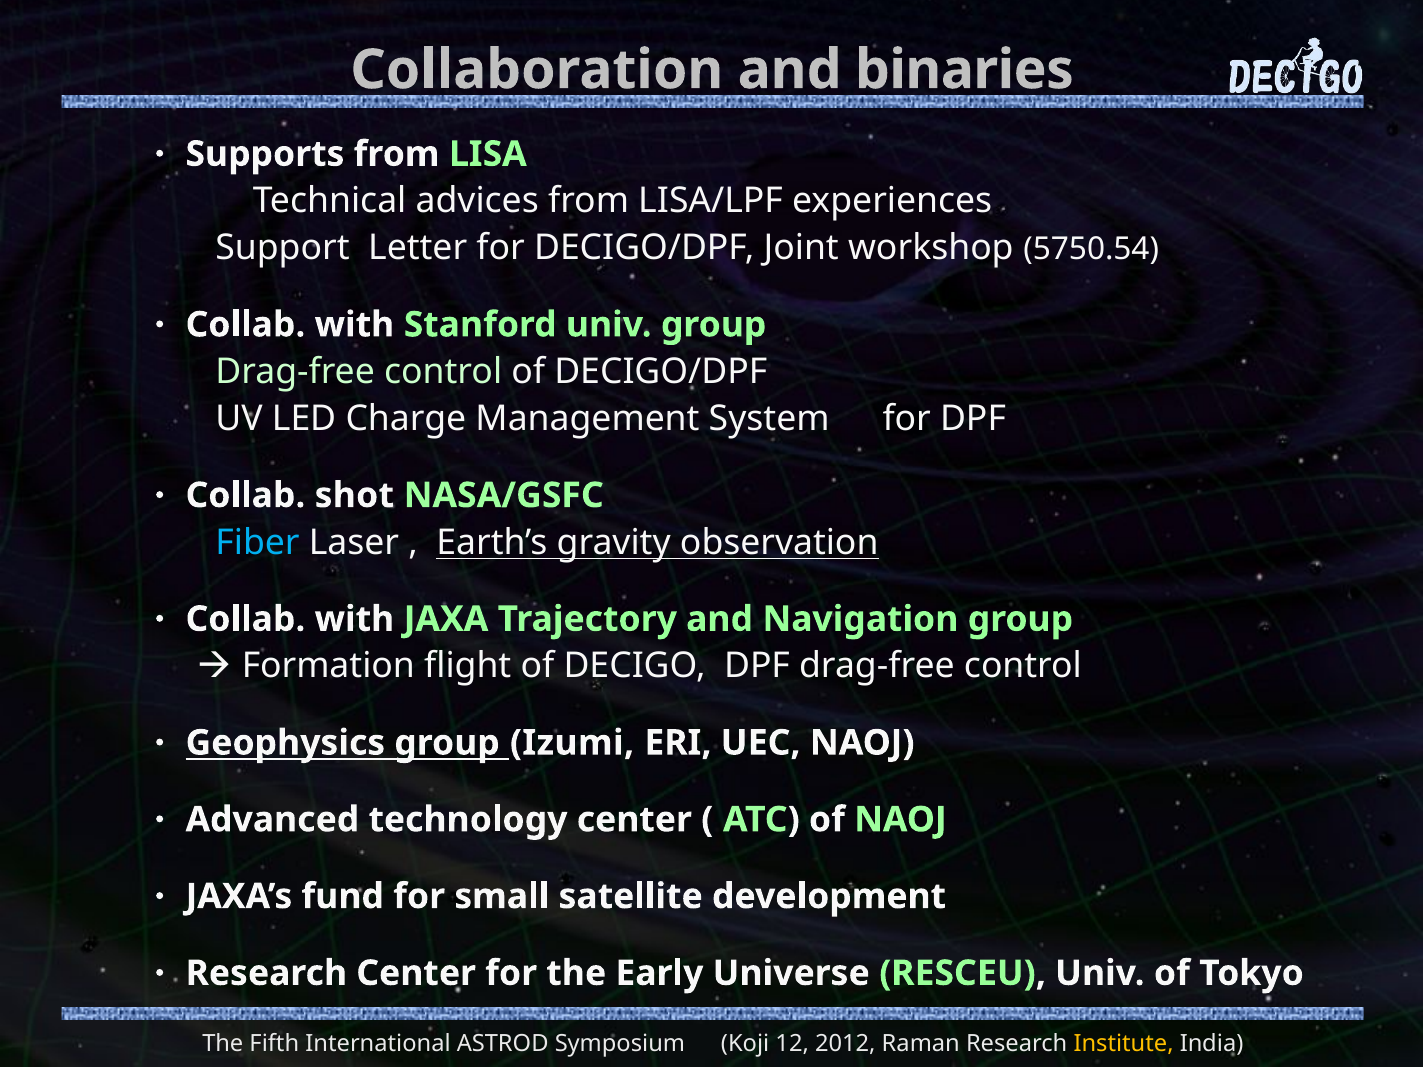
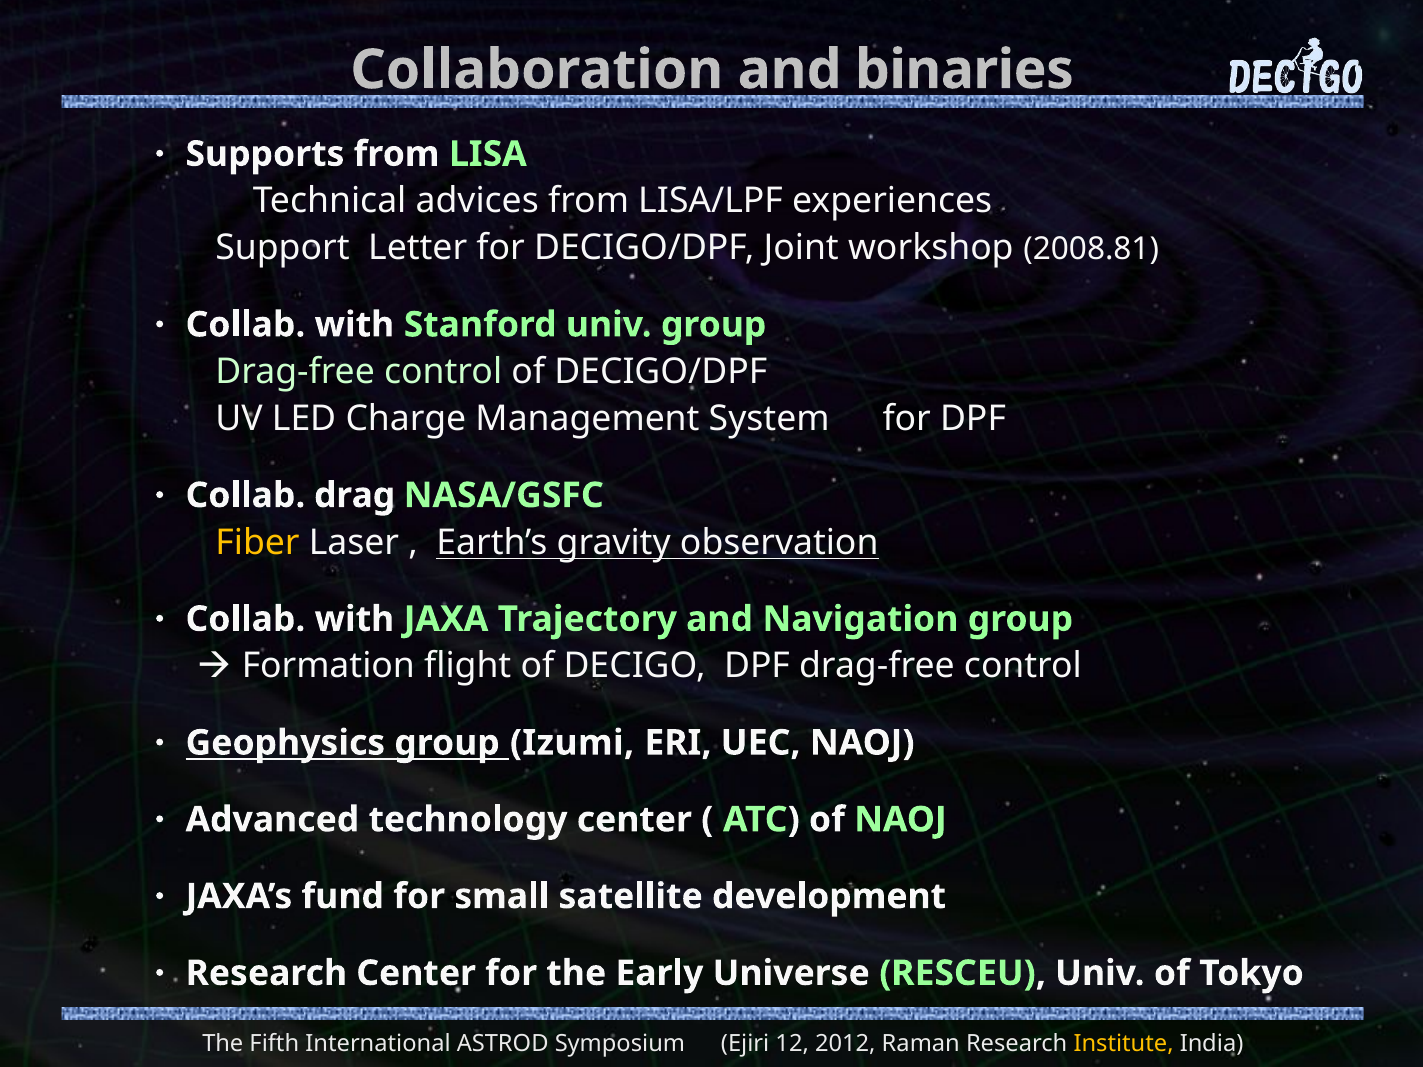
5750.54: 5750.54 -> 2008.81 (1091, 249)
shot: shot -> drag (355, 495)
Fiber colour: light blue -> yellow (258, 542)
Koji: Koji -> Ejiri (745, 1044)
